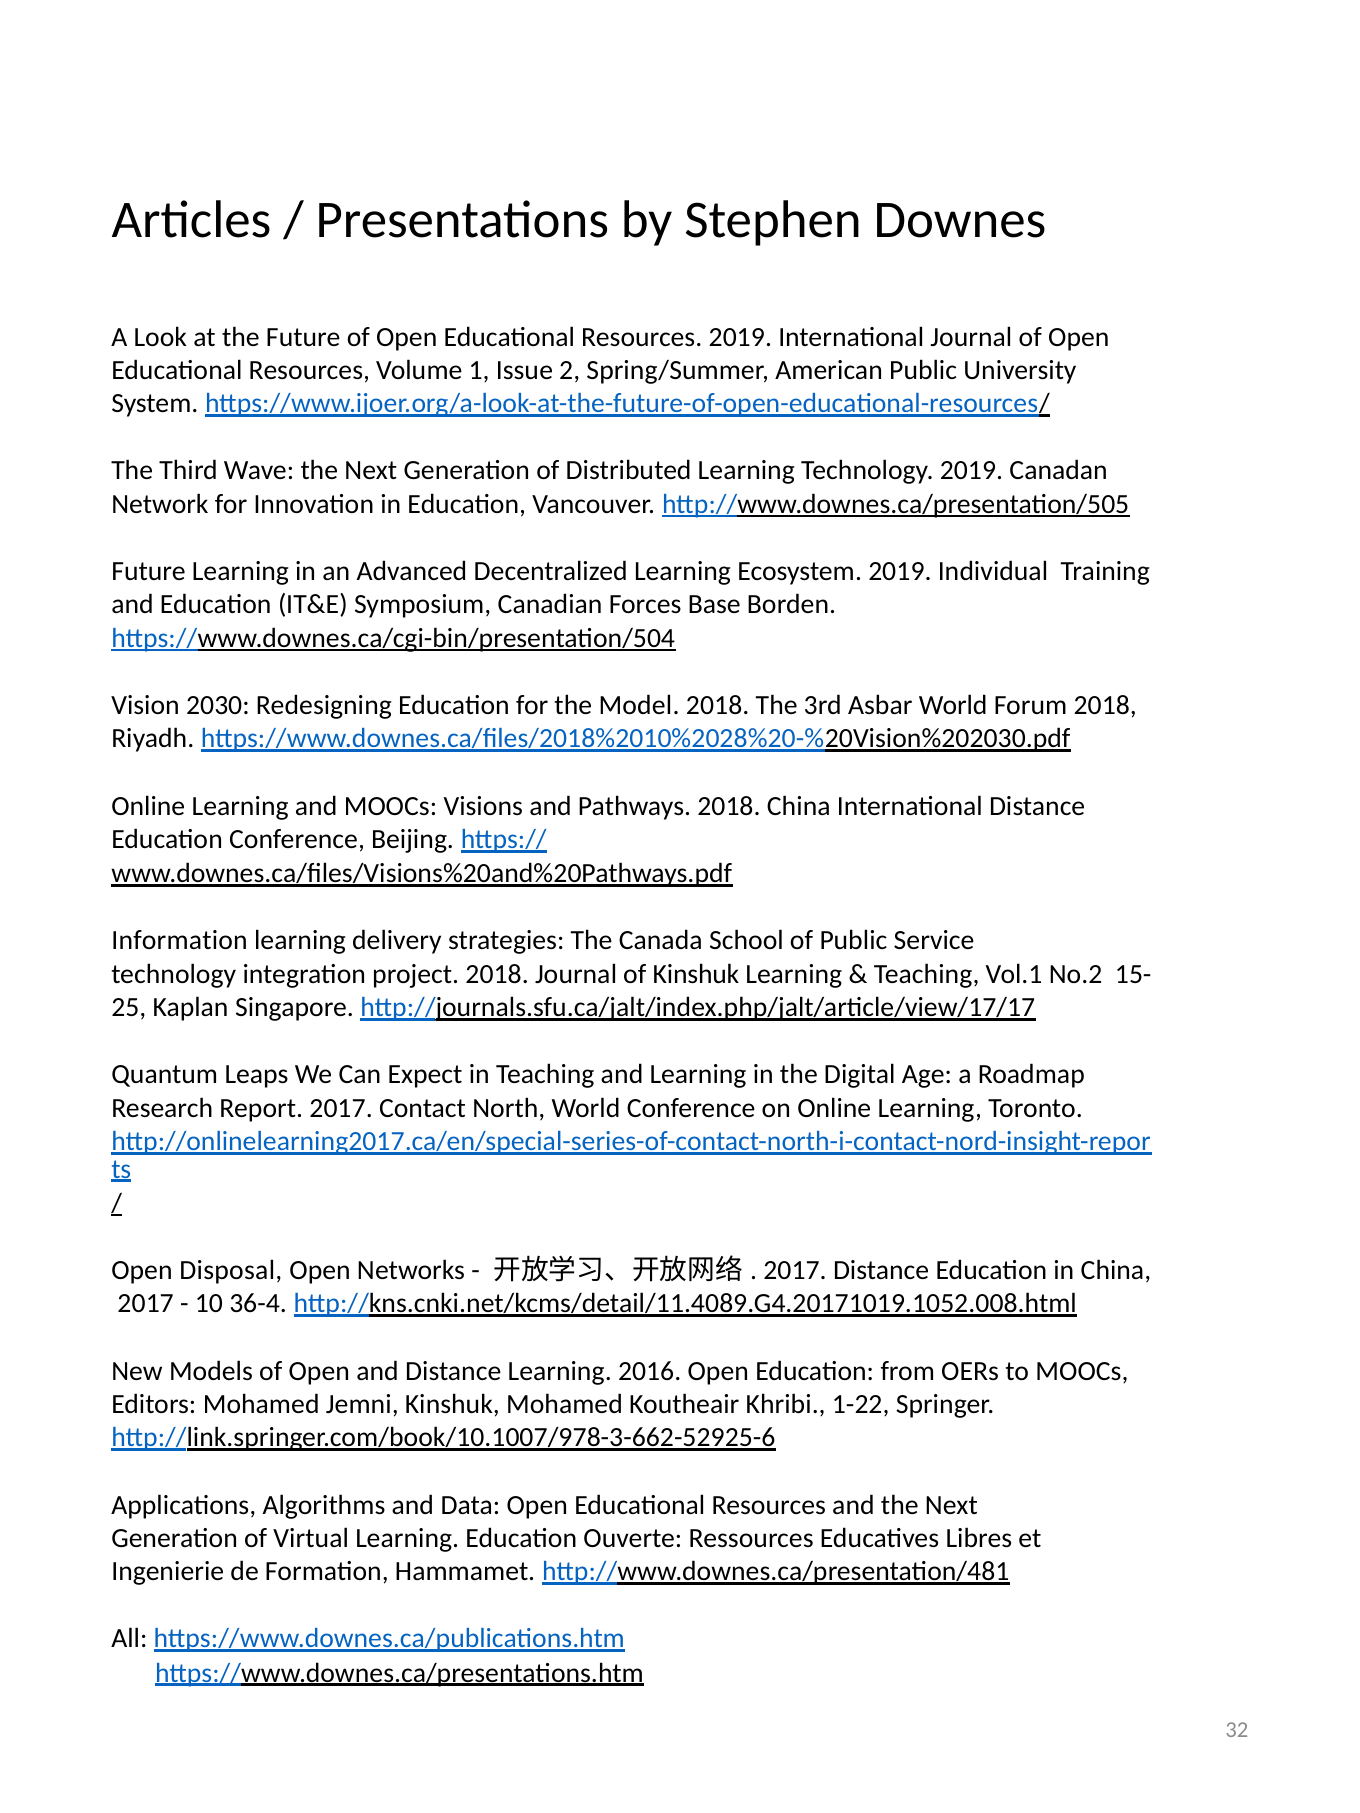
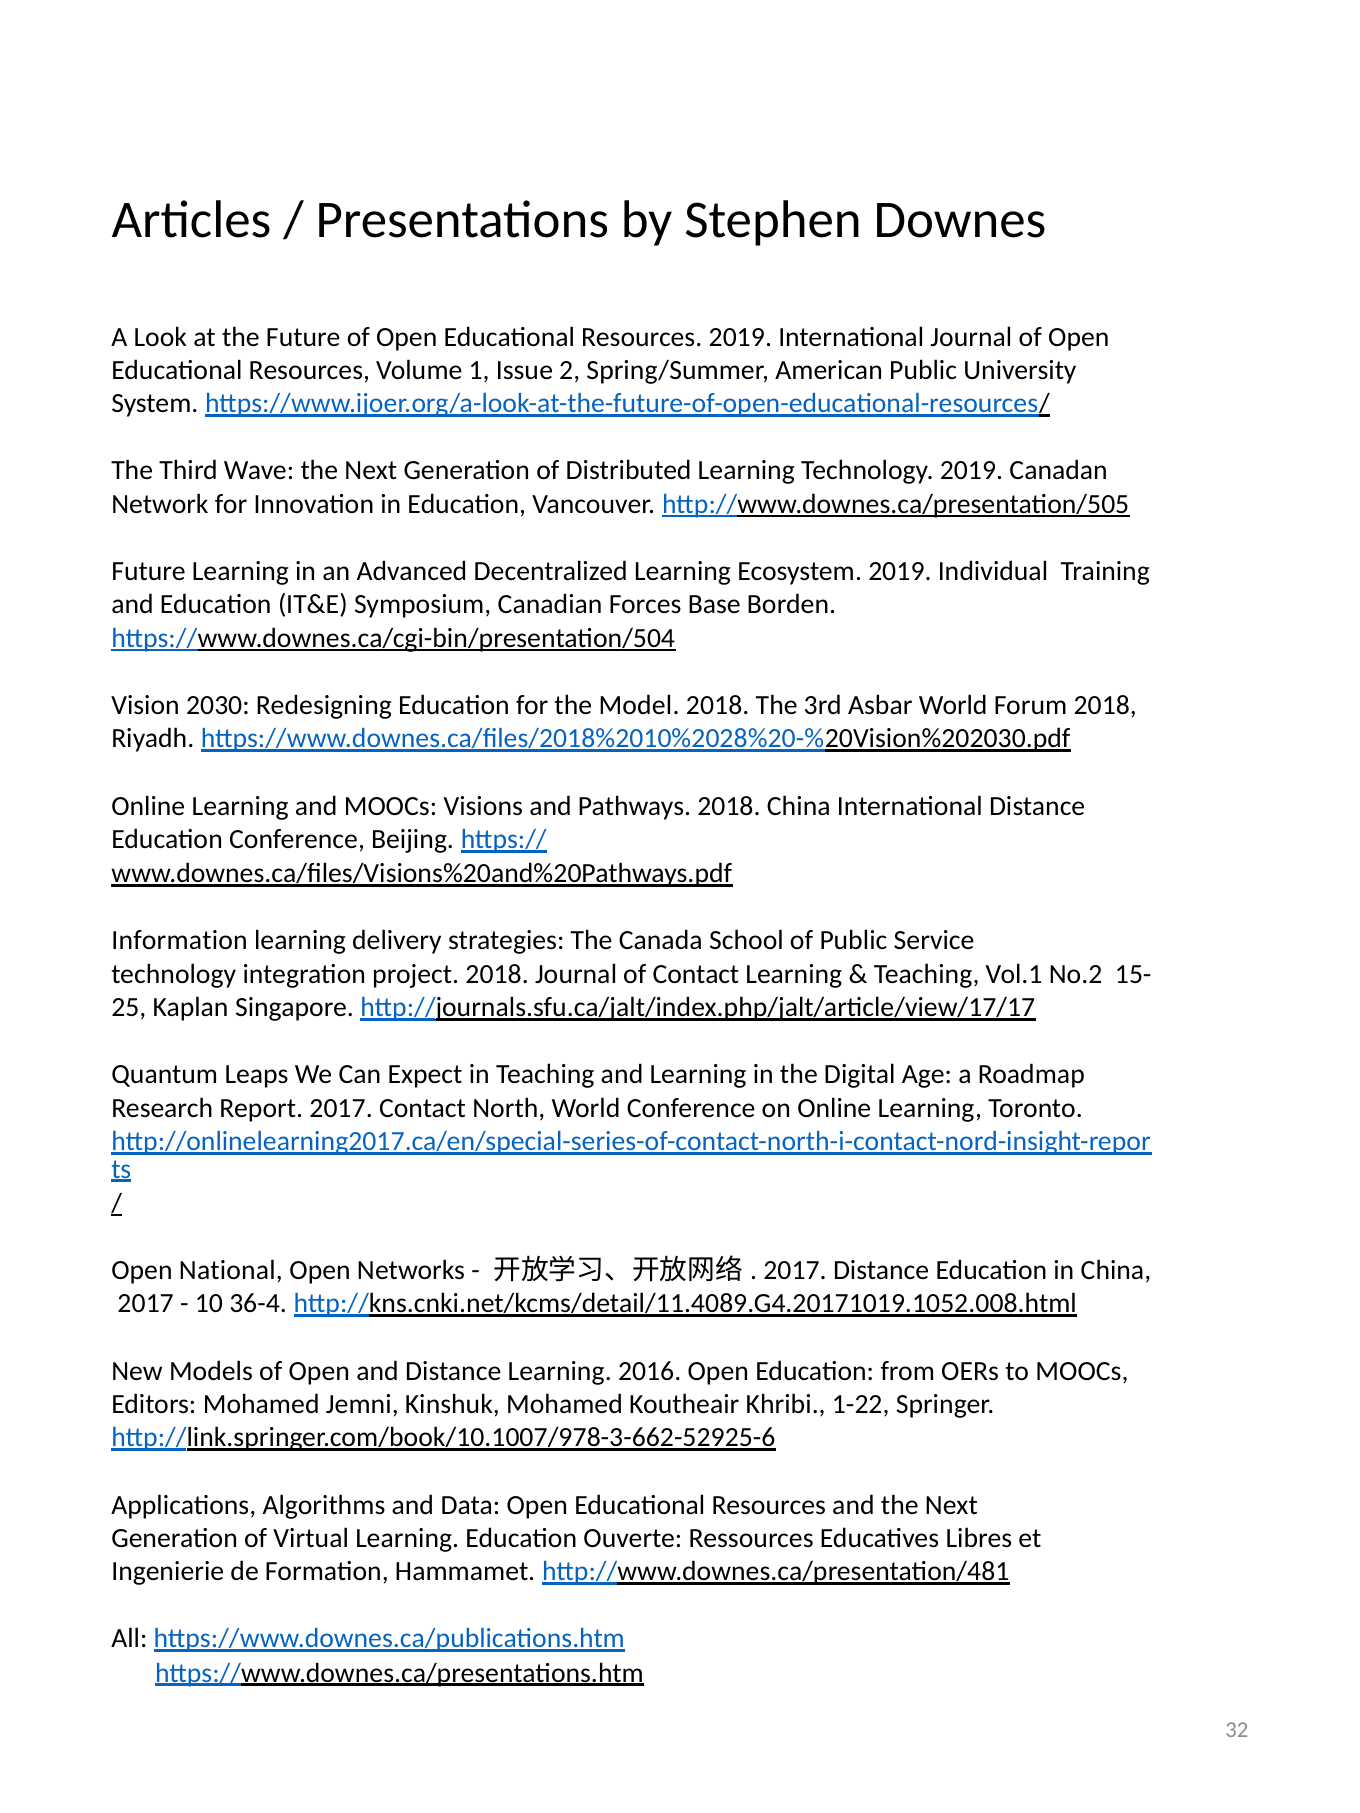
of Kinshuk: Kinshuk -> Contact (696, 974)
Disposal: Disposal -> National (231, 1271)
